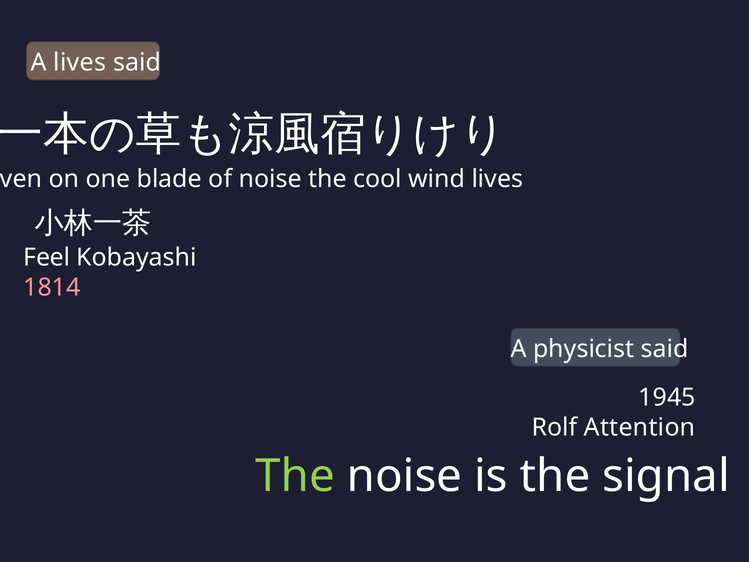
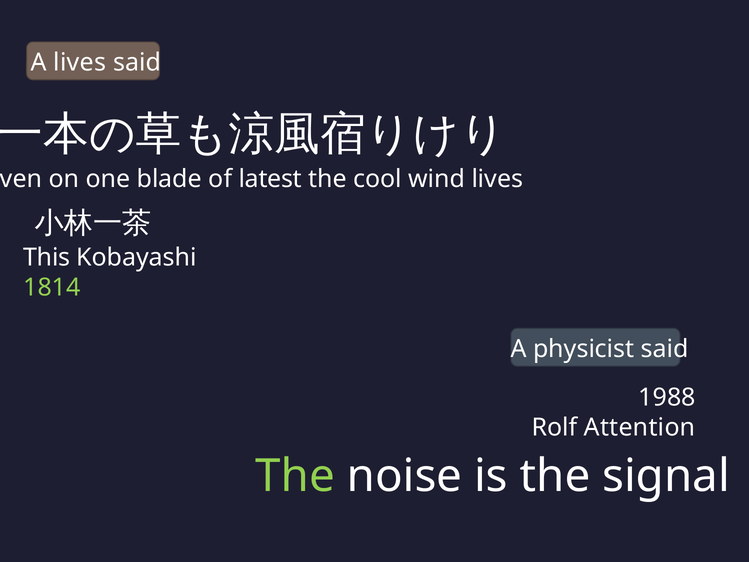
of noise: noise -> latest (270, 179)
Feel: Feel -> This (47, 258)
1814 colour: pink -> light green (52, 288)
1945: 1945 -> 1988 (667, 397)
